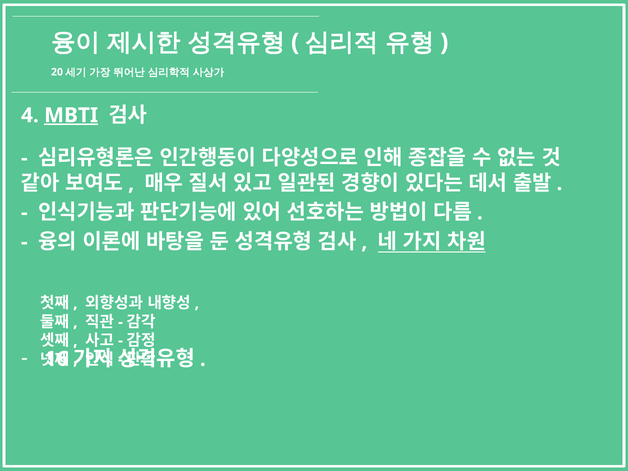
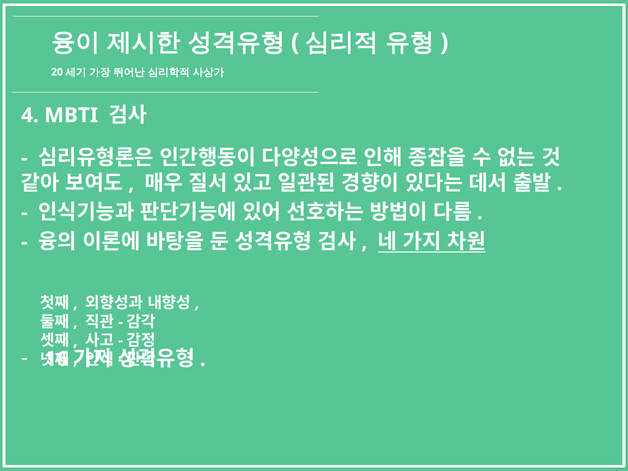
MBTI underline: present -> none (71, 115)
